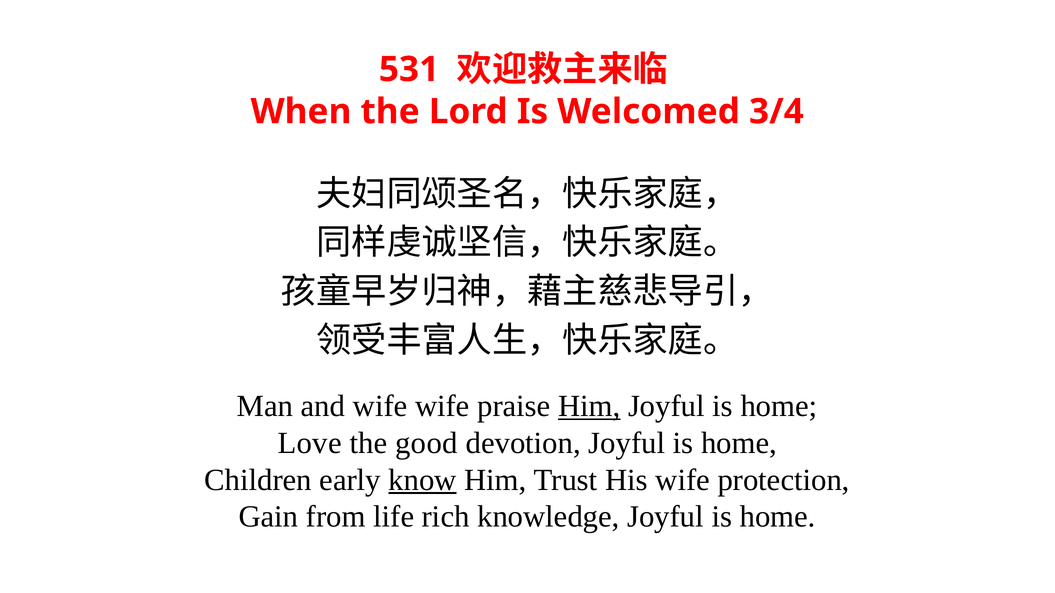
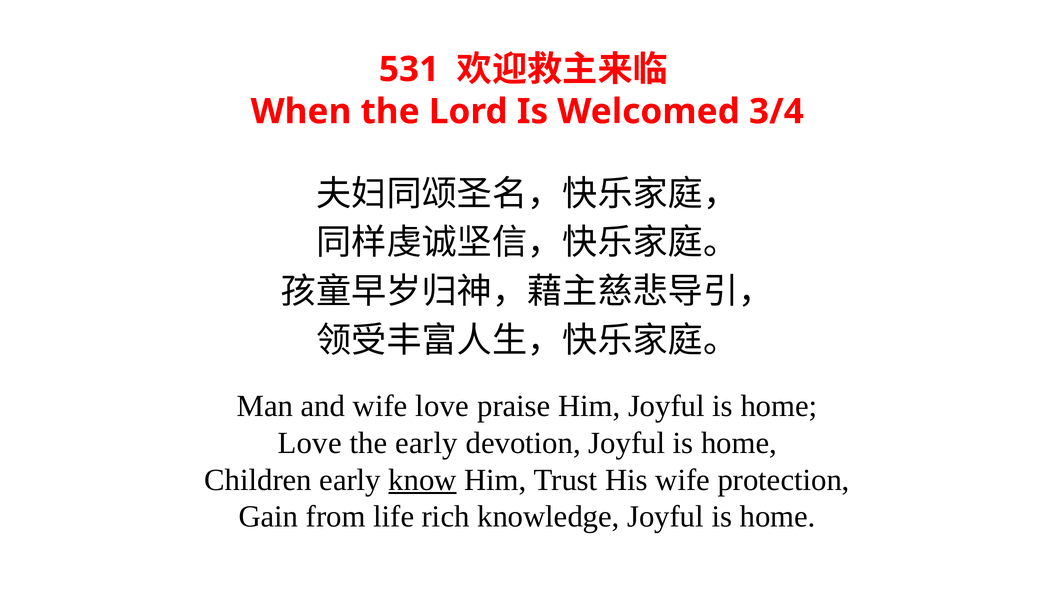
wife wife: wife -> love (442, 406)
Him underline: present -> none (589, 406)
the good: good -> early (426, 443)
